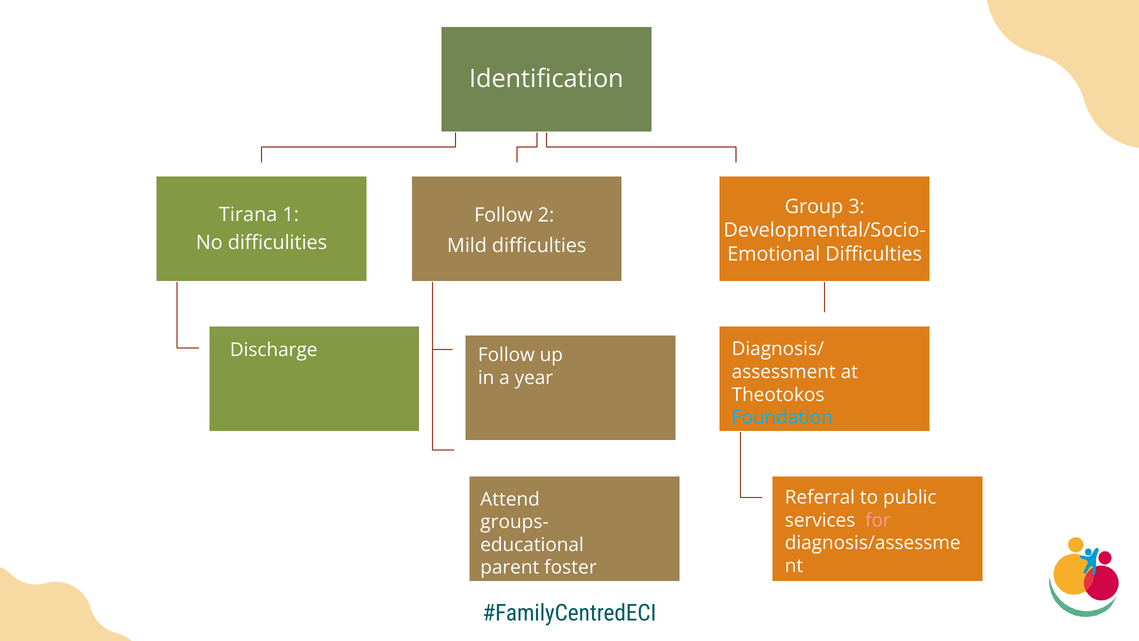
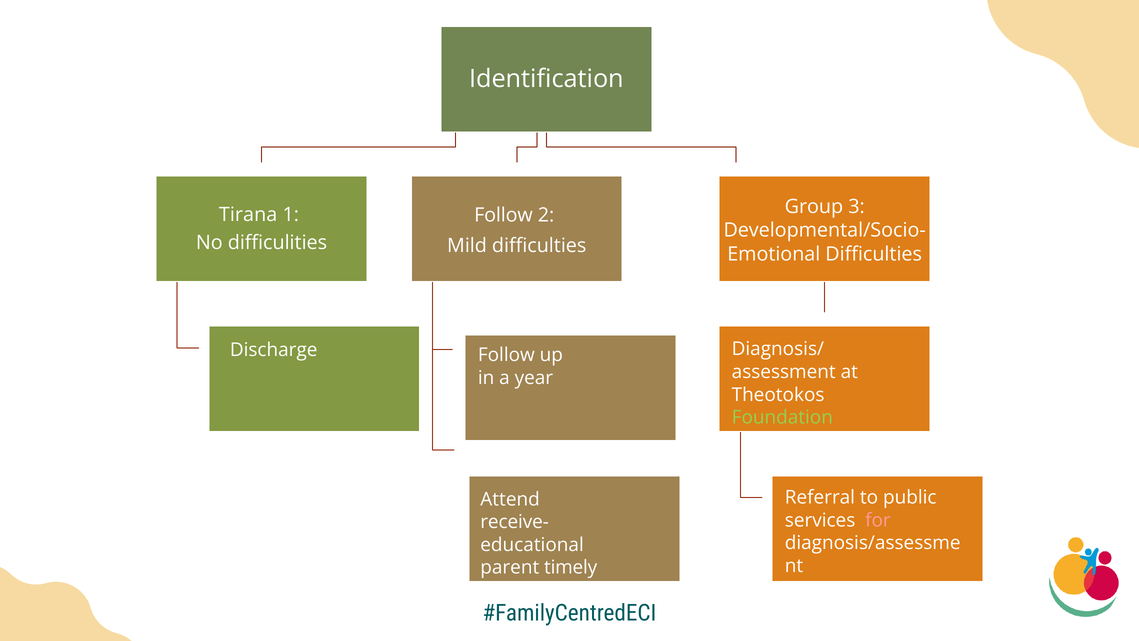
Foundation colour: light blue -> light green (782, 417)
groups-: groups- -> receive- (515, 522)
foster: foster -> timely (571, 567)
